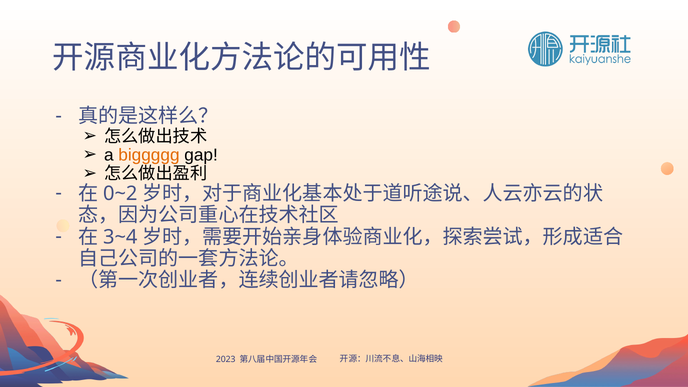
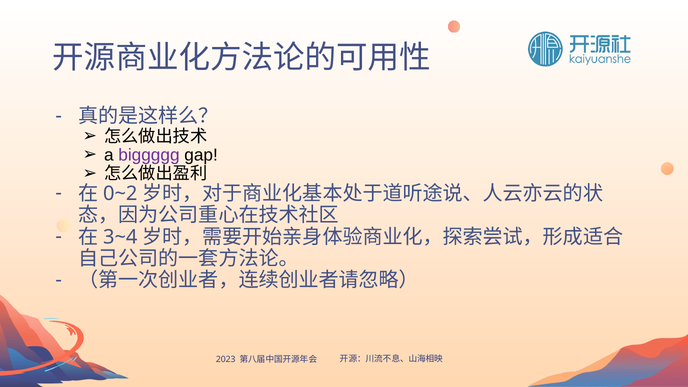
biggggg colour: orange -> purple (149, 155)
